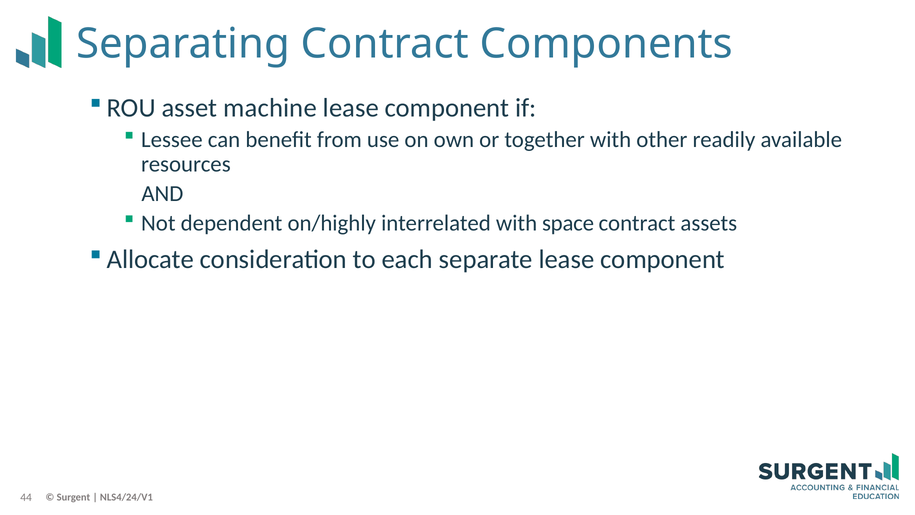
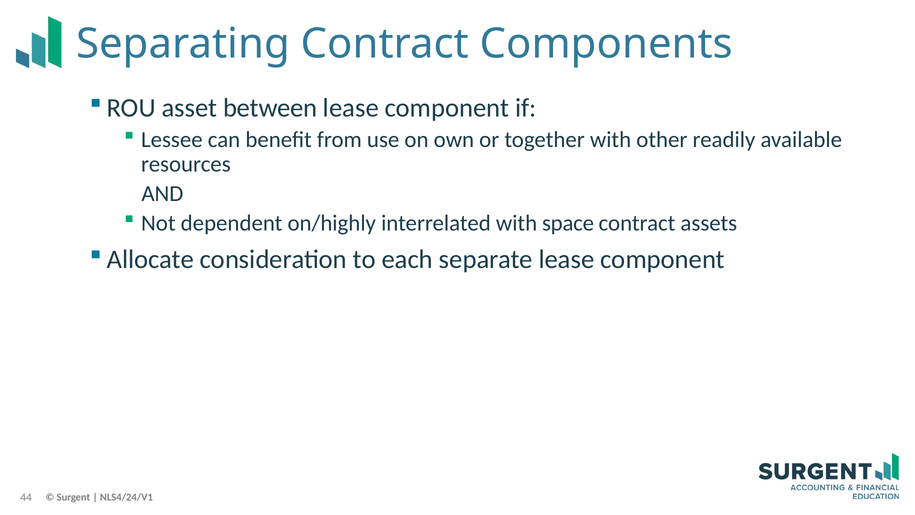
machine: machine -> between (270, 108)
